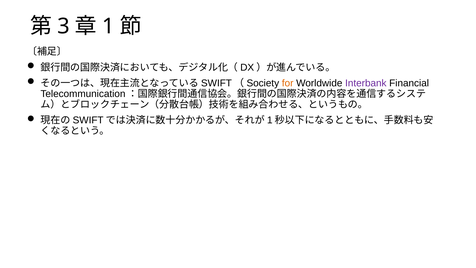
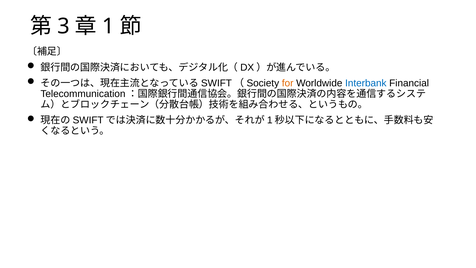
Interbank colour: purple -> blue (366, 83)
